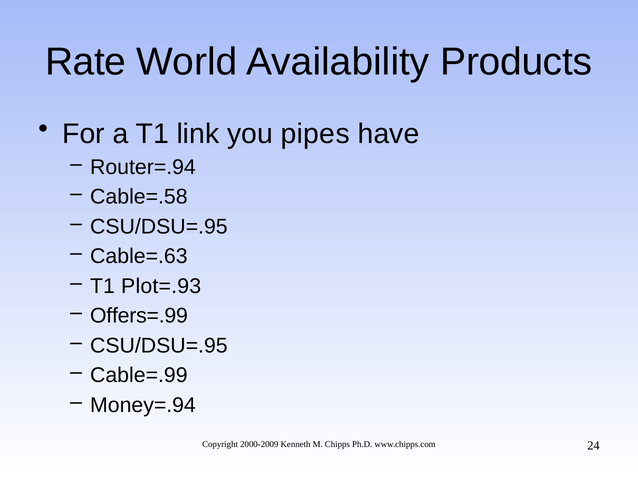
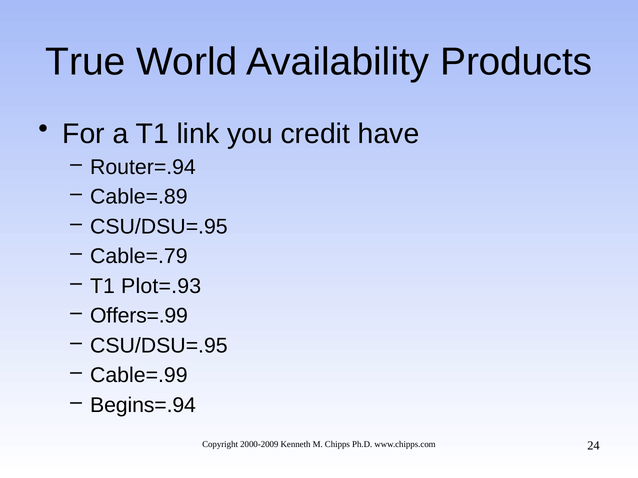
Rate: Rate -> True (85, 62)
pipes: pipes -> credit (315, 134)
Cable=.58: Cable=.58 -> Cable=.89 (139, 197)
Cable=.63: Cable=.63 -> Cable=.79 (139, 257)
Money=.94: Money=.94 -> Begins=.94 (143, 405)
